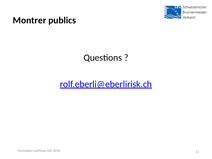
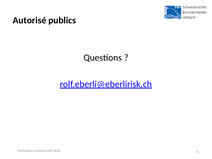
Montrer: Montrer -> Autorisé (29, 20)
